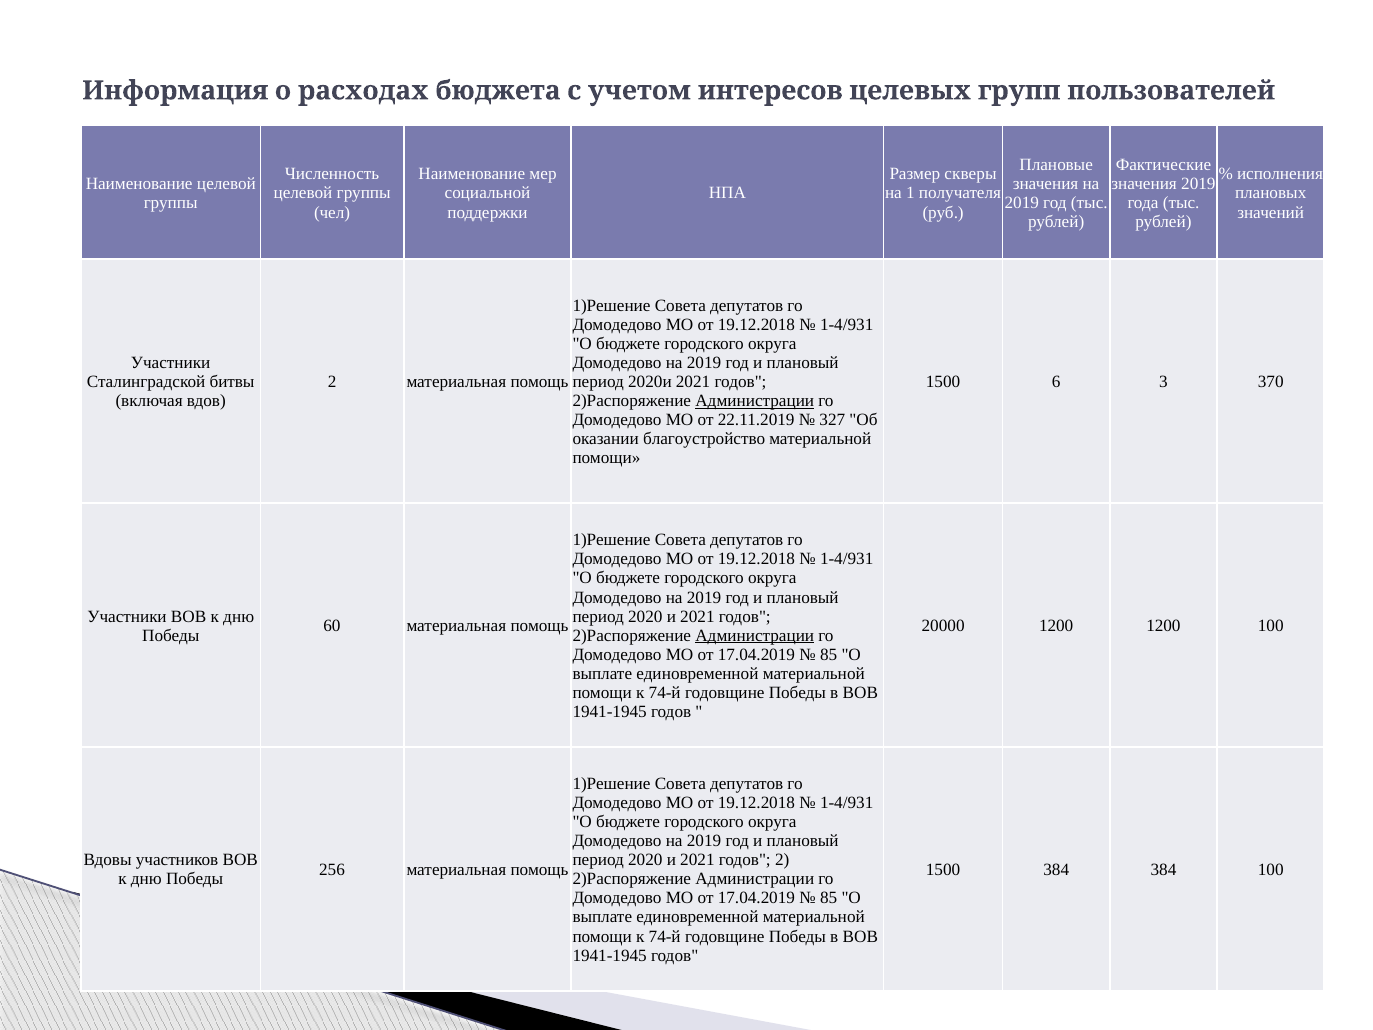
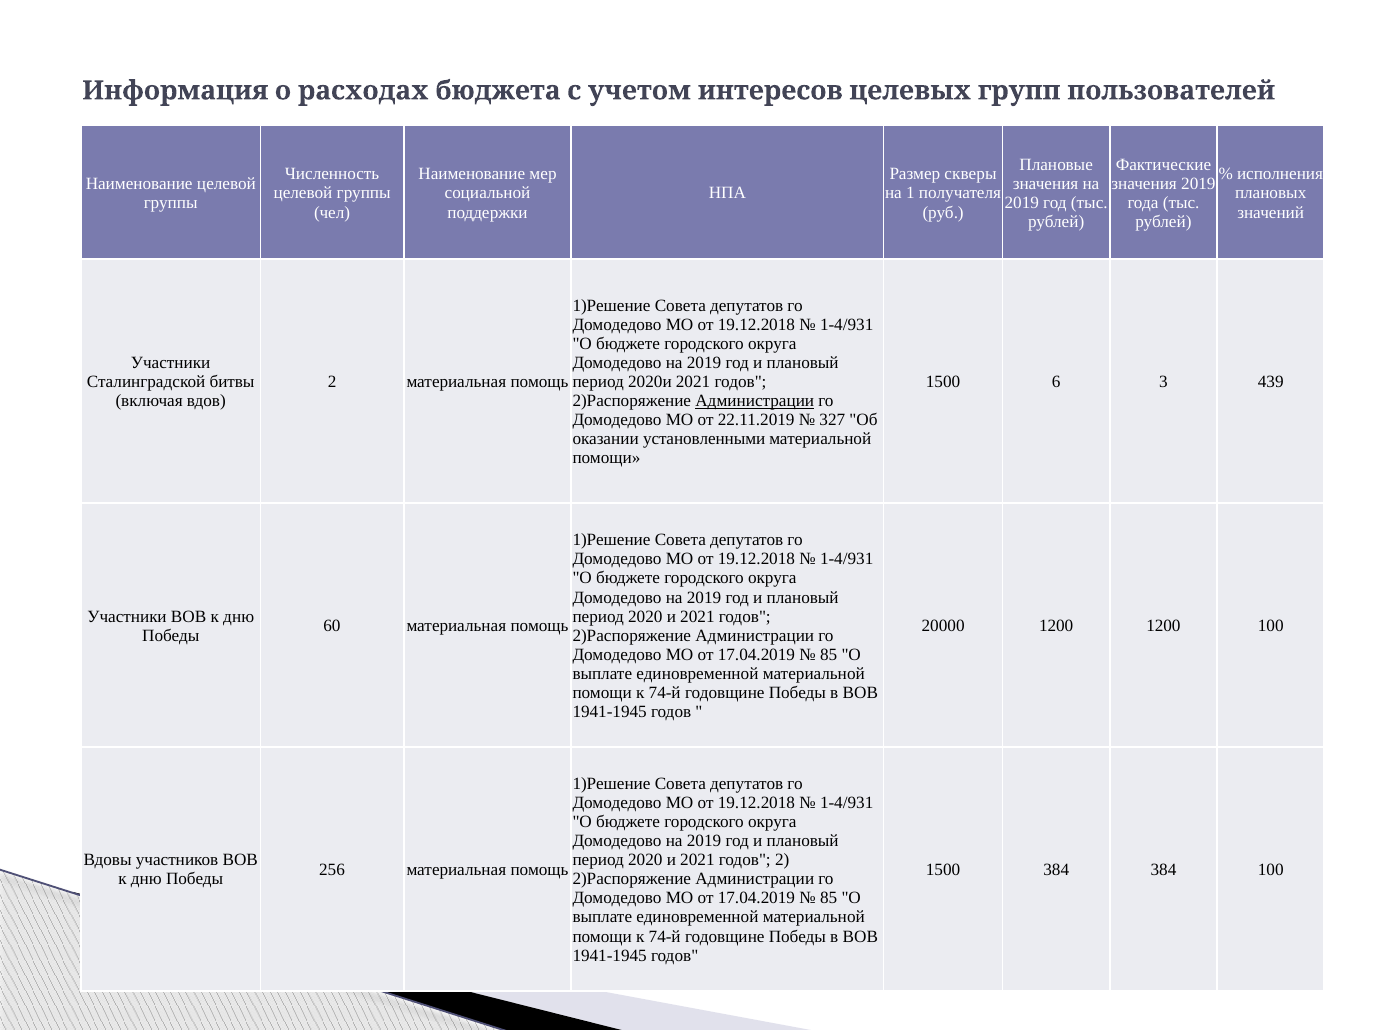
370: 370 -> 439 (1271, 382)
благоустройство: благоустройство -> установленными (704, 439)
Администрации underline: present -> none (755, 635)
